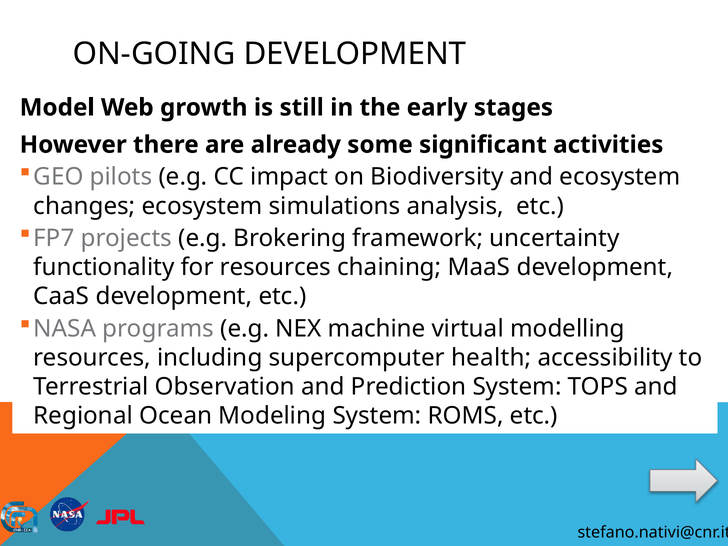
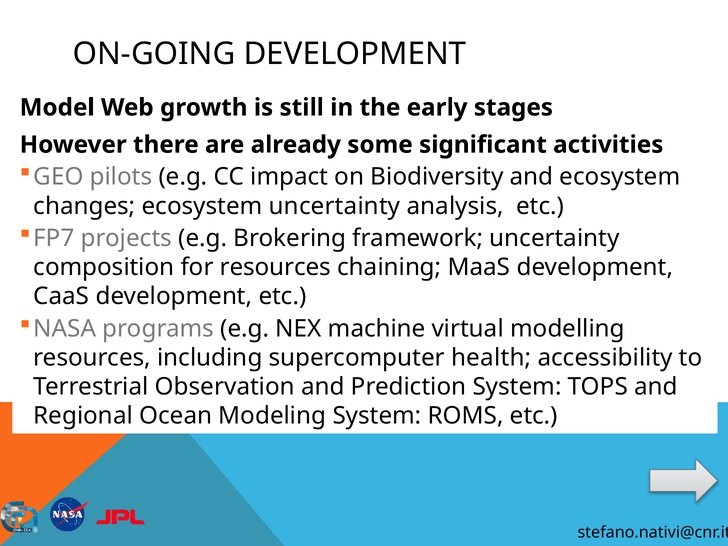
ecosystem simulations: simulations -> uncertainty (335, 206)
functionality: functionality -> composition (104, 267)
